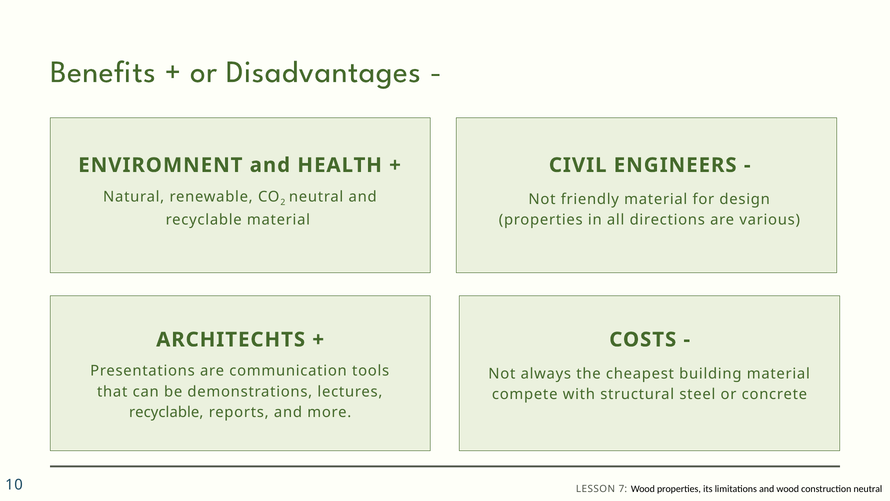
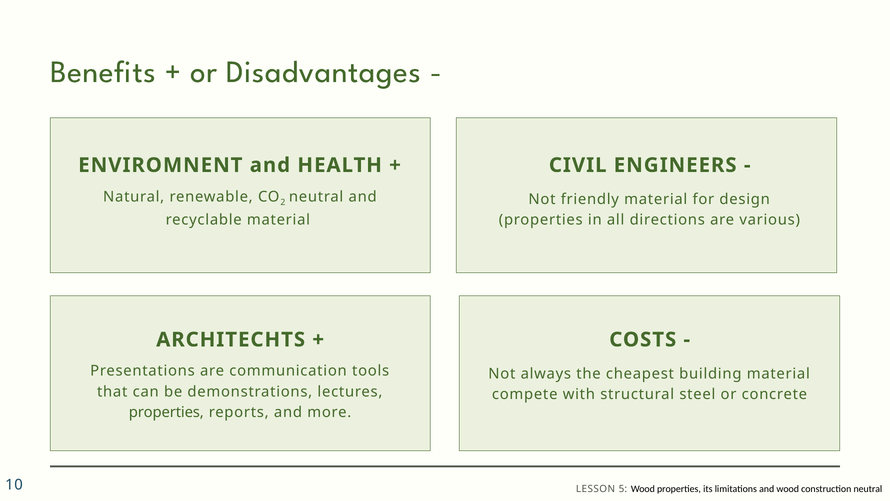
recyclable: recyclable -> properties (166, 412)
7: 7 -> 5 (623, 489)
